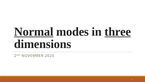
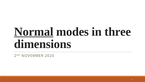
three underline: present -> none (118, 32)
